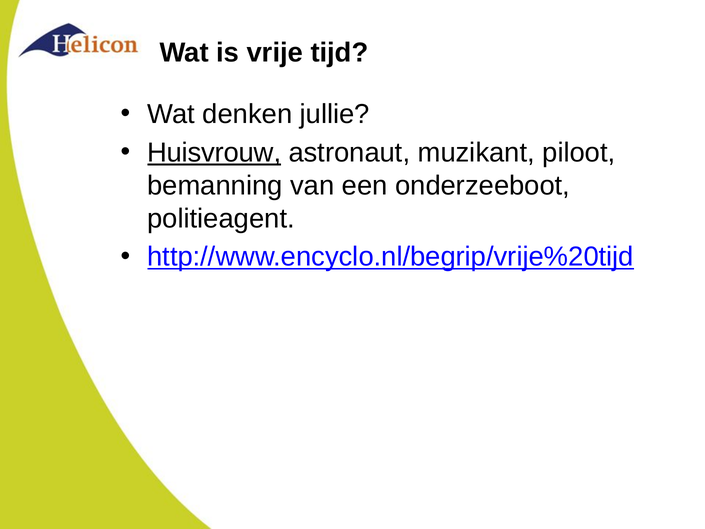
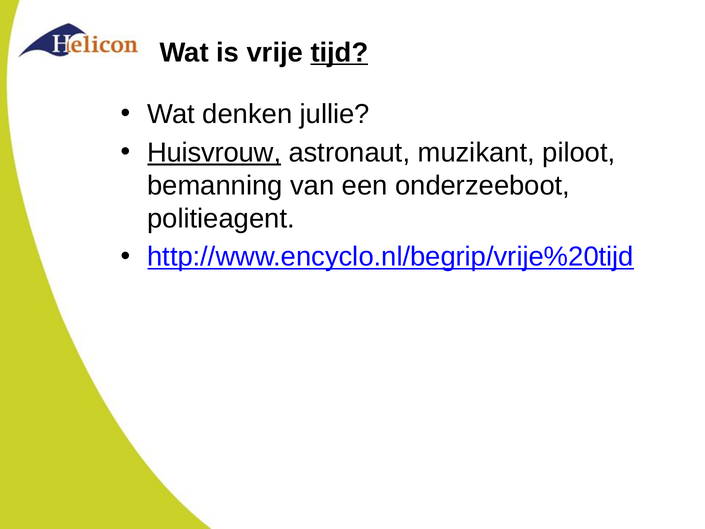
tijd underline: none -> present (339, 53)
